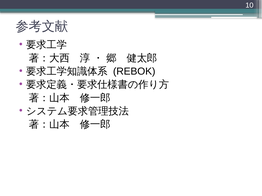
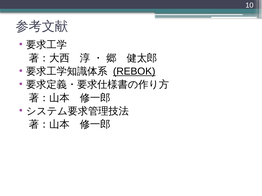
REBOK underline: none -> present (134, 72)
